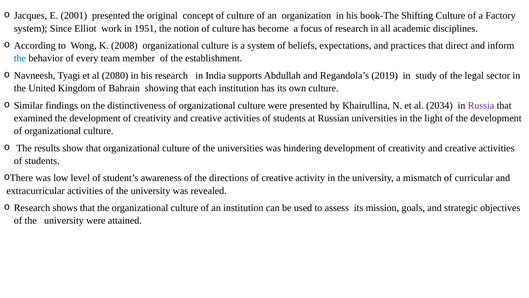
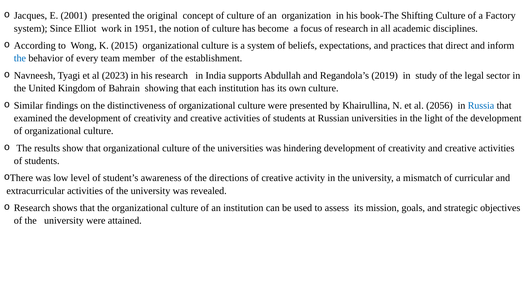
2008: 2008 -> 2015 (124, 46)
2080: 2080 -> 2023 (115, 75)
2034: 2034 -> 2056 (439, 105)
Russia colour: purple -> blue (481, 105)
